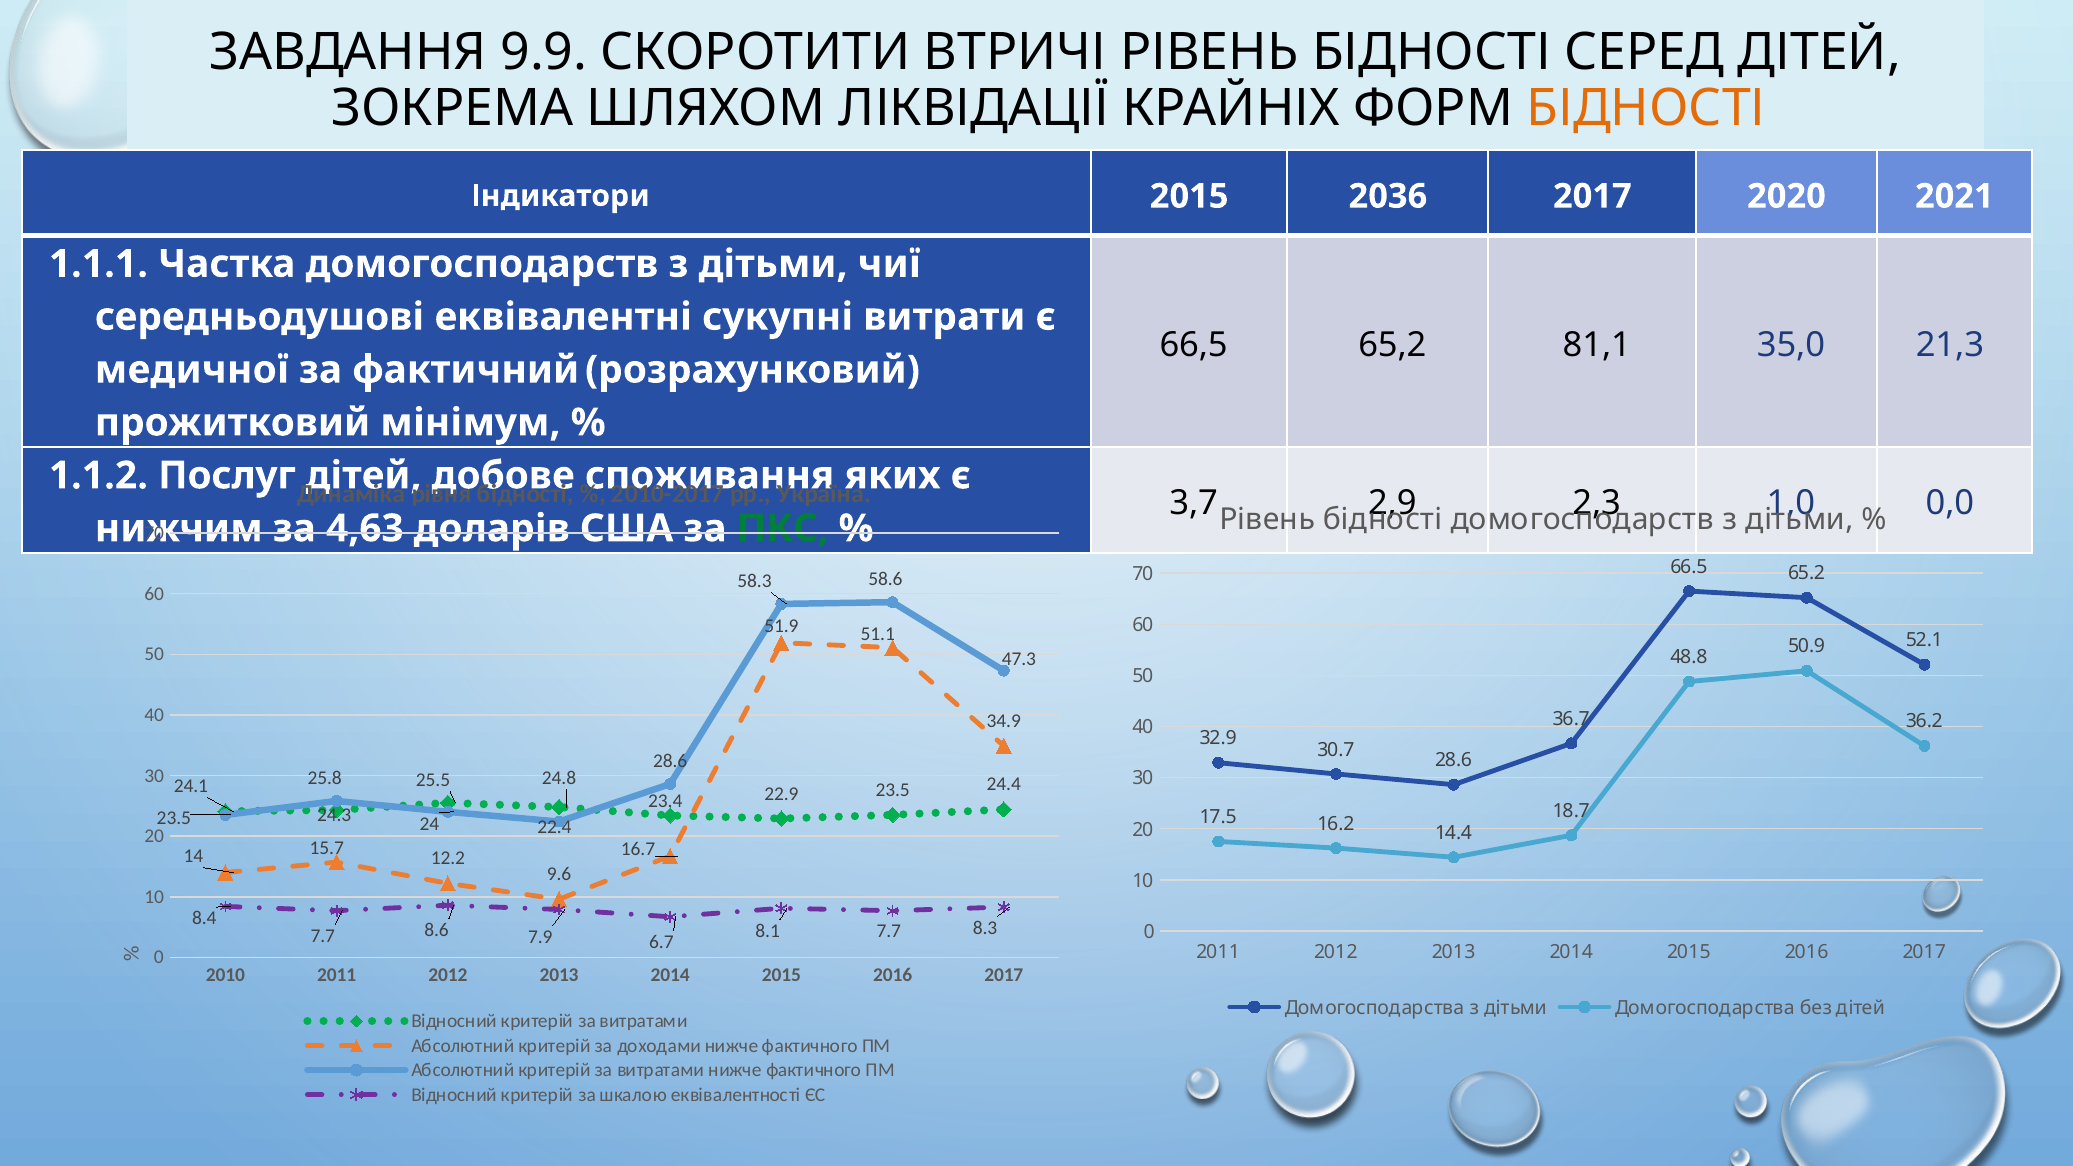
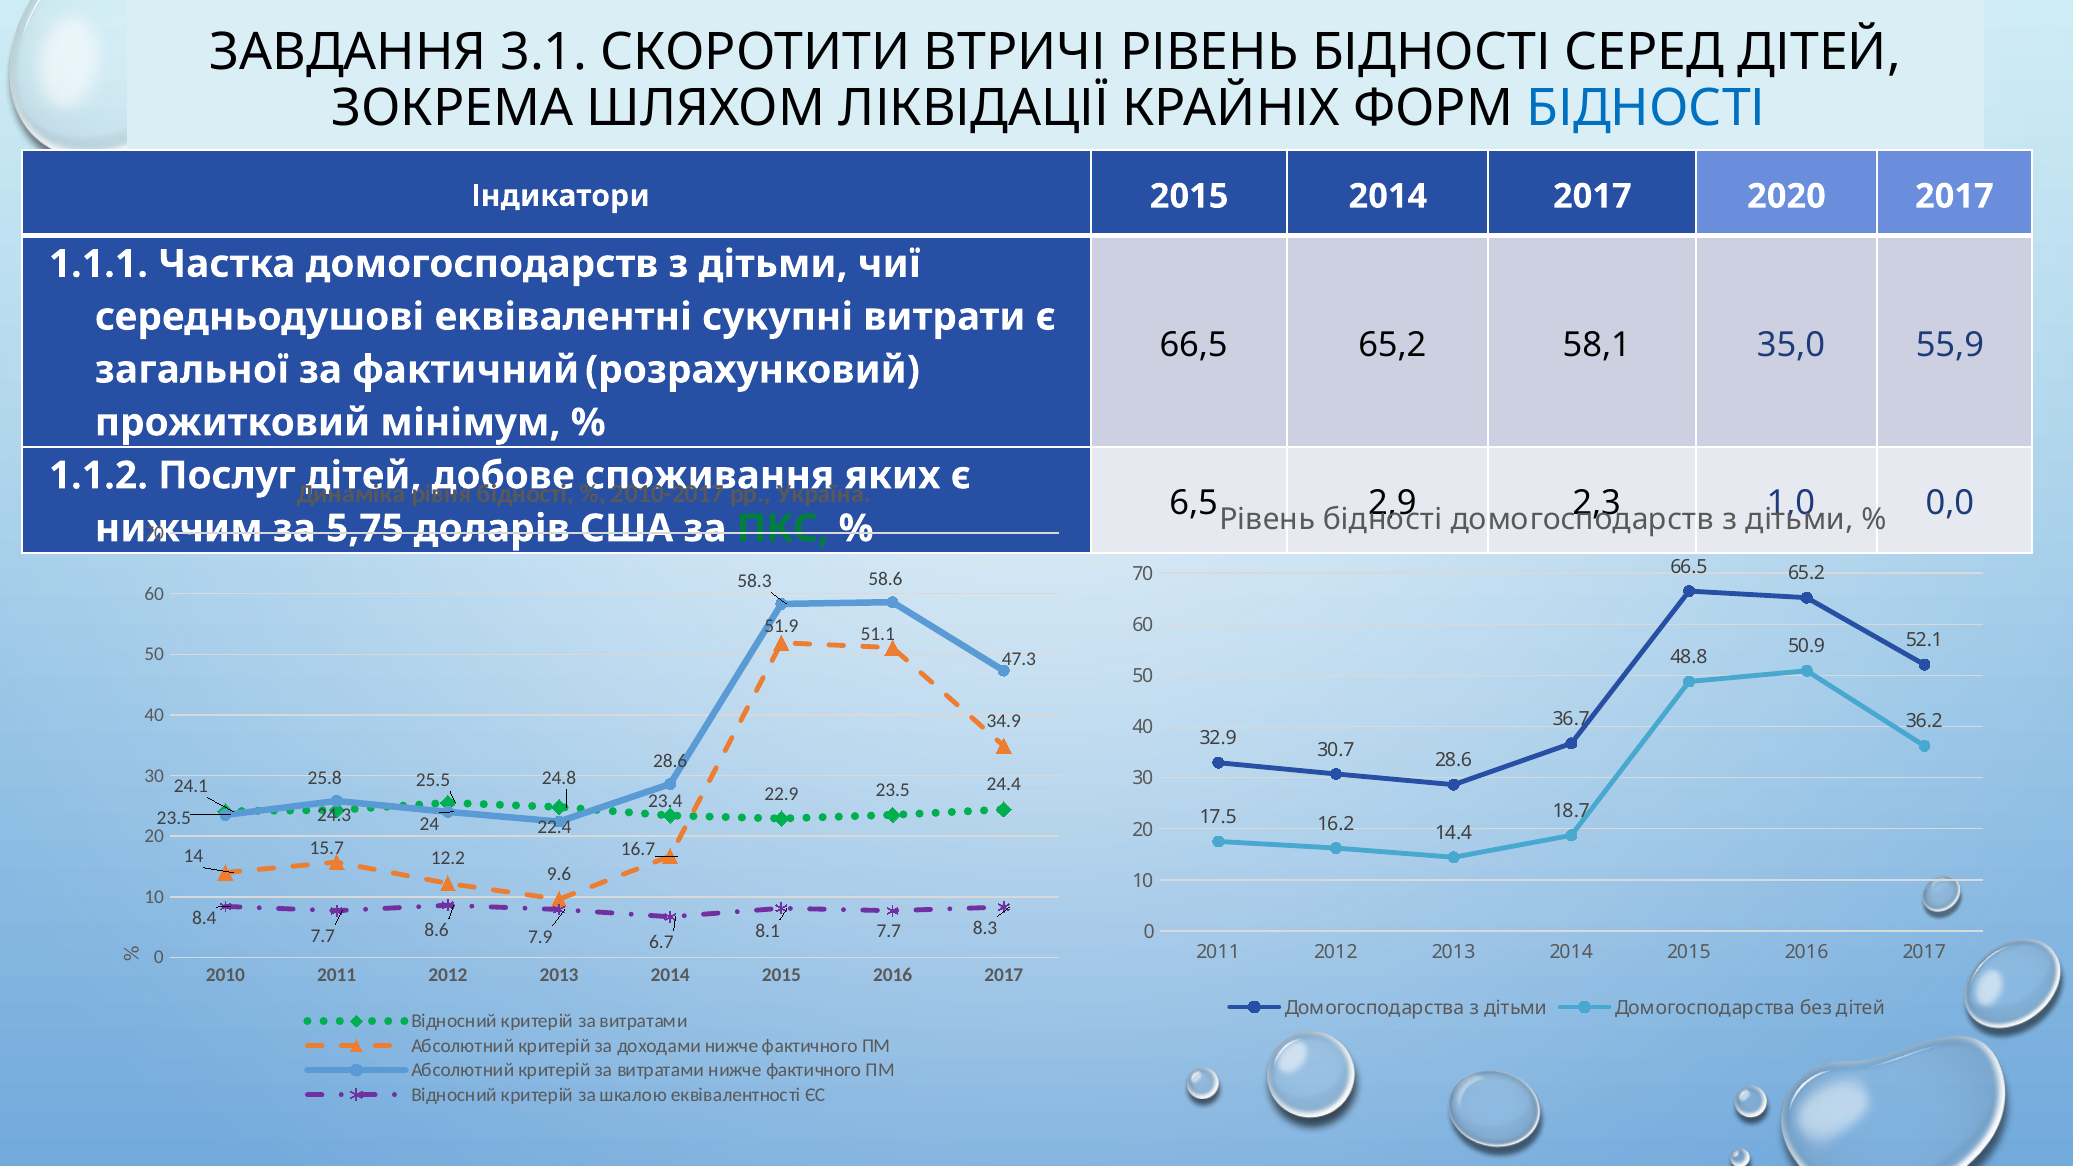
9.9: 9.9 -> 3.1 (544, 53)
БІДНОСТІ colour: orange -> blue (1646, 109)
2015 2036: 2036 -> 2014 (1388, 196)
2020 2021: 2021 -> 2017 (1954, 196)
81,1: 81,1 -> 58,1 (1597, 345)
21,3: 21,3 -> 55,9 (1950, 345)
медичної: медичної -> загальної (192, 370)
3,7: 3,7 -> 6,5 (1194, 504)
4,63: 4,63 -> 5,75 (365, 529)
